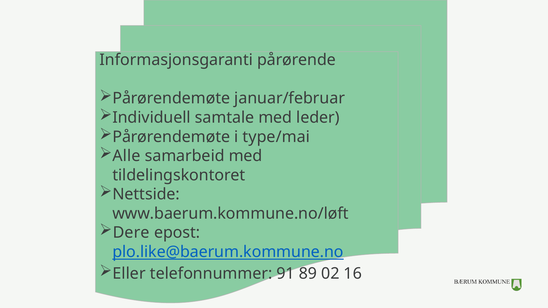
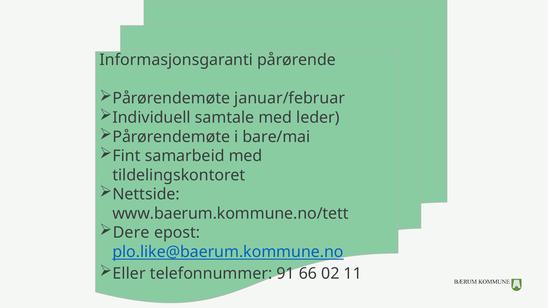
type/mai: type/mai -> bare/mai (276, 137)
Alle: Alle -> Fint (127, 156)
www.baerum.kommune.no/løft: www.baerum.kommune.no/løft -> www.baerum.kommune.no/tett (231, 214)
89: 89 -> 66 (308, 274)
16: 16 -> 11 (353, 274)
